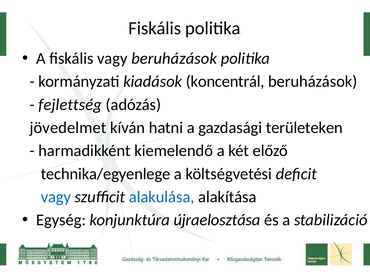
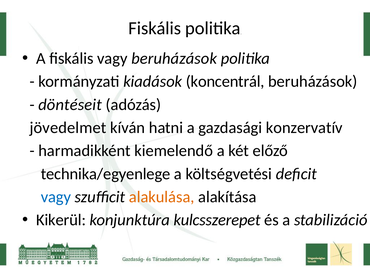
fejlettség: fejlettség -> döntéseit (70, 104)
területeken: területeken -> konzervatív (304, 127)
alakulása colour: blue -> orange (162, 197)
Egység: Egység -> Kikerül (61, 220)
újraelosztása: újraelosztása -> kulcsszerepet (217, 220)
